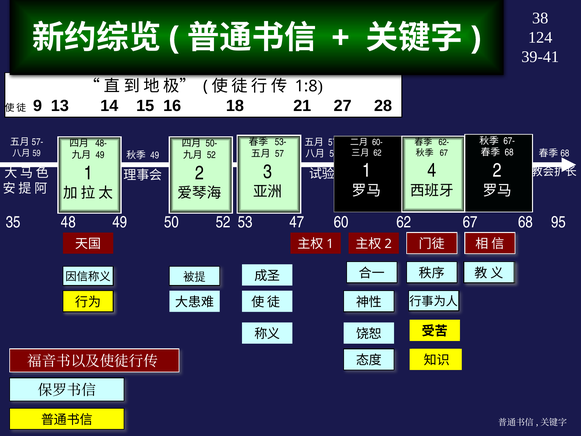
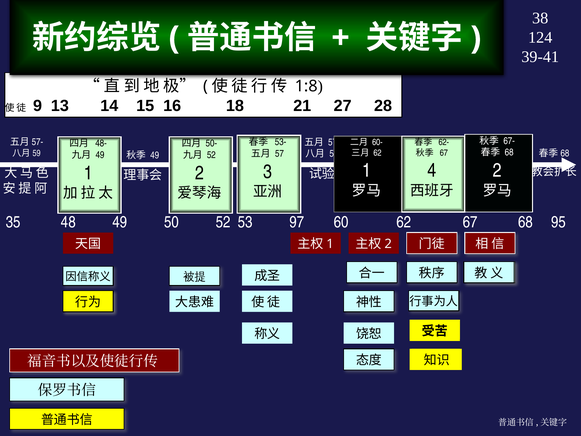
47: 47 -> 97 (297, 222)
